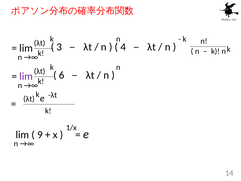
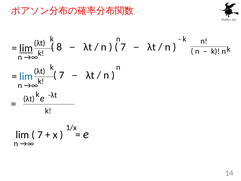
3: 3 -> 8 (59, 47)
4: 4 -> 7 (123, 47)
lim underline: none -> present (26, 48)
6: 6 -> 7 (62, 75)
lim colour: purple -> blue (26, 76)
9: 9 -> 7 (40, 135)
